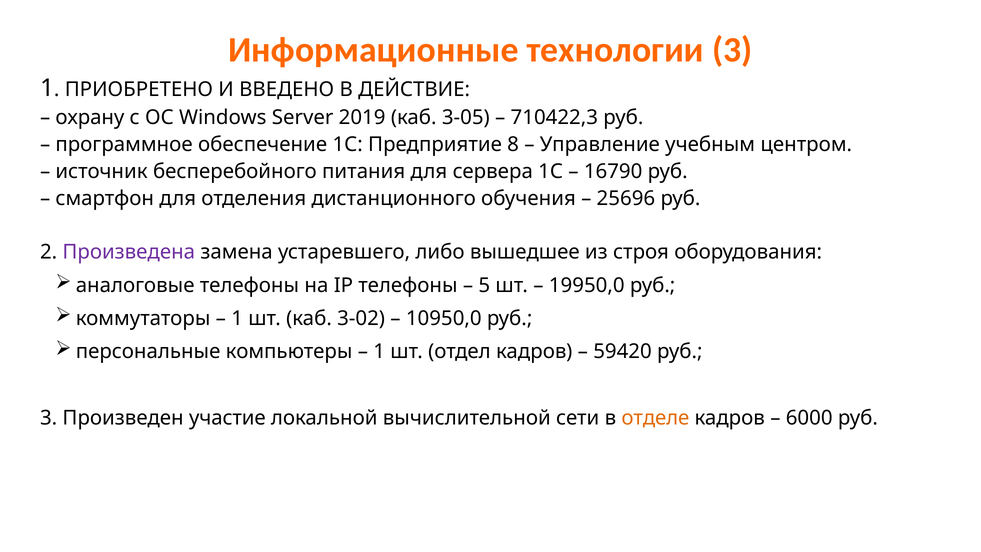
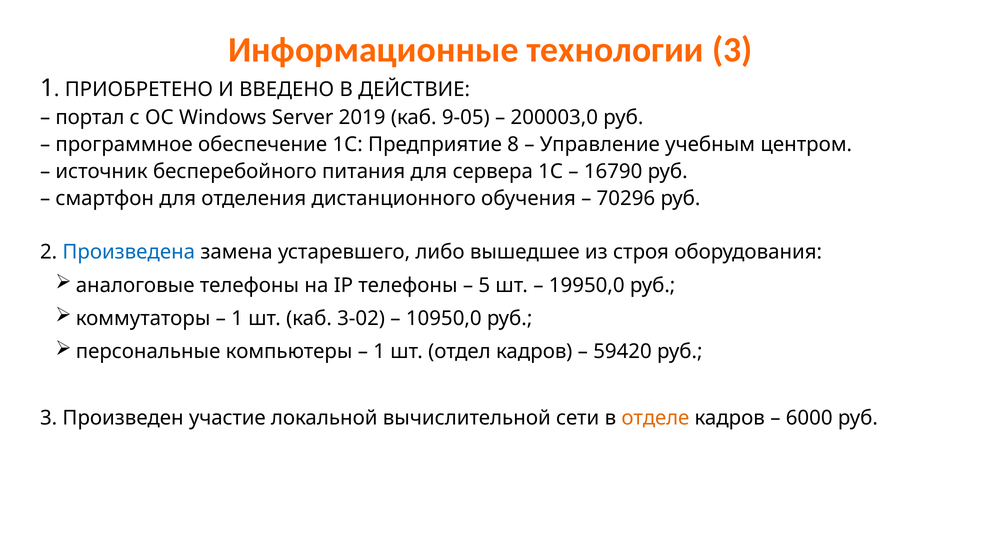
охрану: охрану -> портал (90, 117)
3-05: 3-05 -> 9-05 (466, 117)
710422,3: 710422,3 -> 200003,0 (554, 117)
25696: 25696 -> 70296 (626, 198)
Произведена colour: purple -> blue (129, 252)
